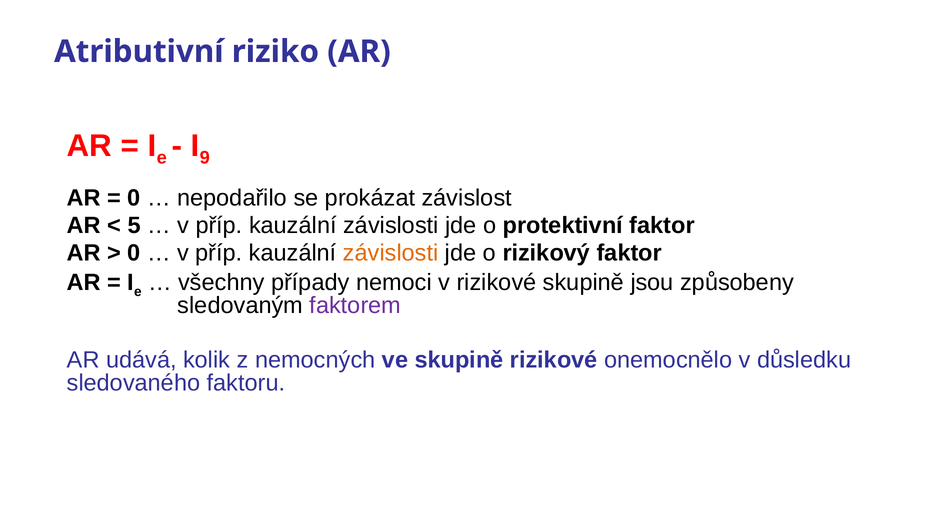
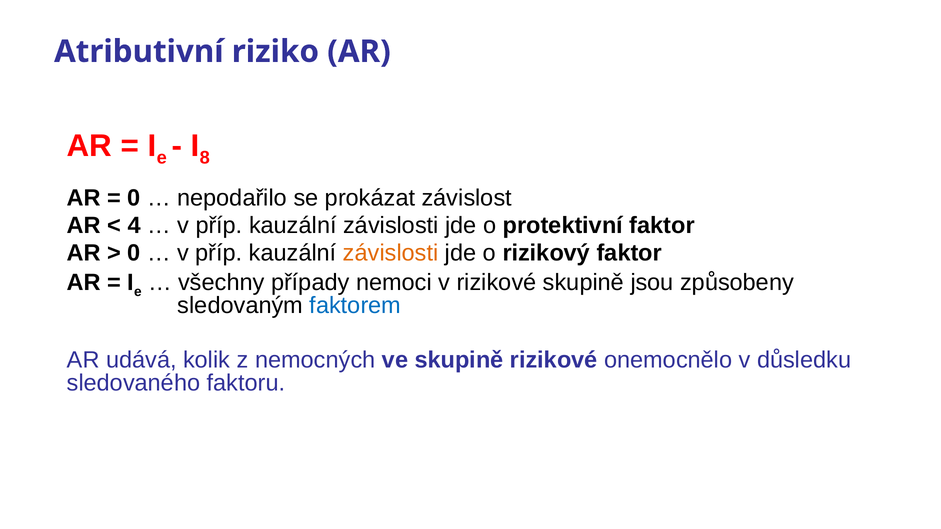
9: 9 -> 8 (205, 158)
5: 5 -> 4 (134, 226)
faktorem colour: purple -> blue (355, 306)
